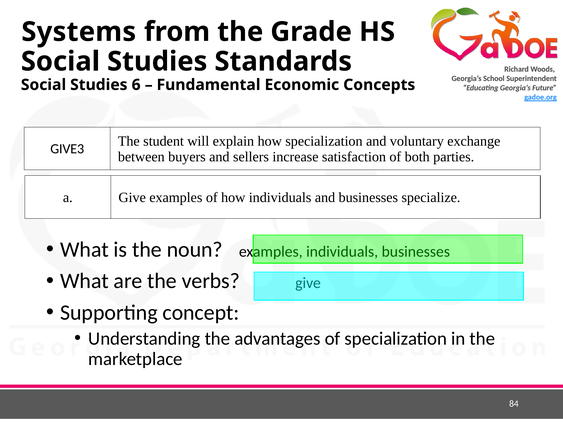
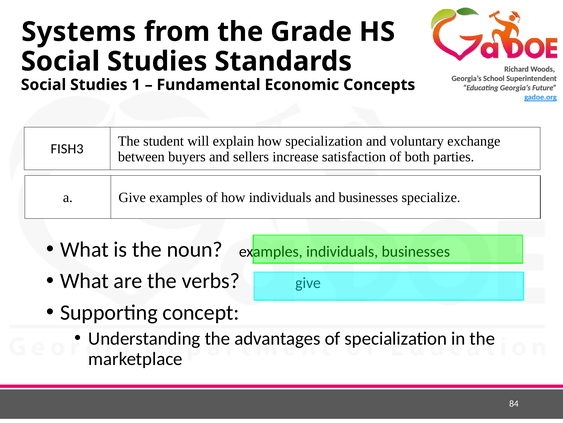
6: 6 -> 1 (136, 85)
GIVE3: GIVE3 -> FISH3 (67, 149)
